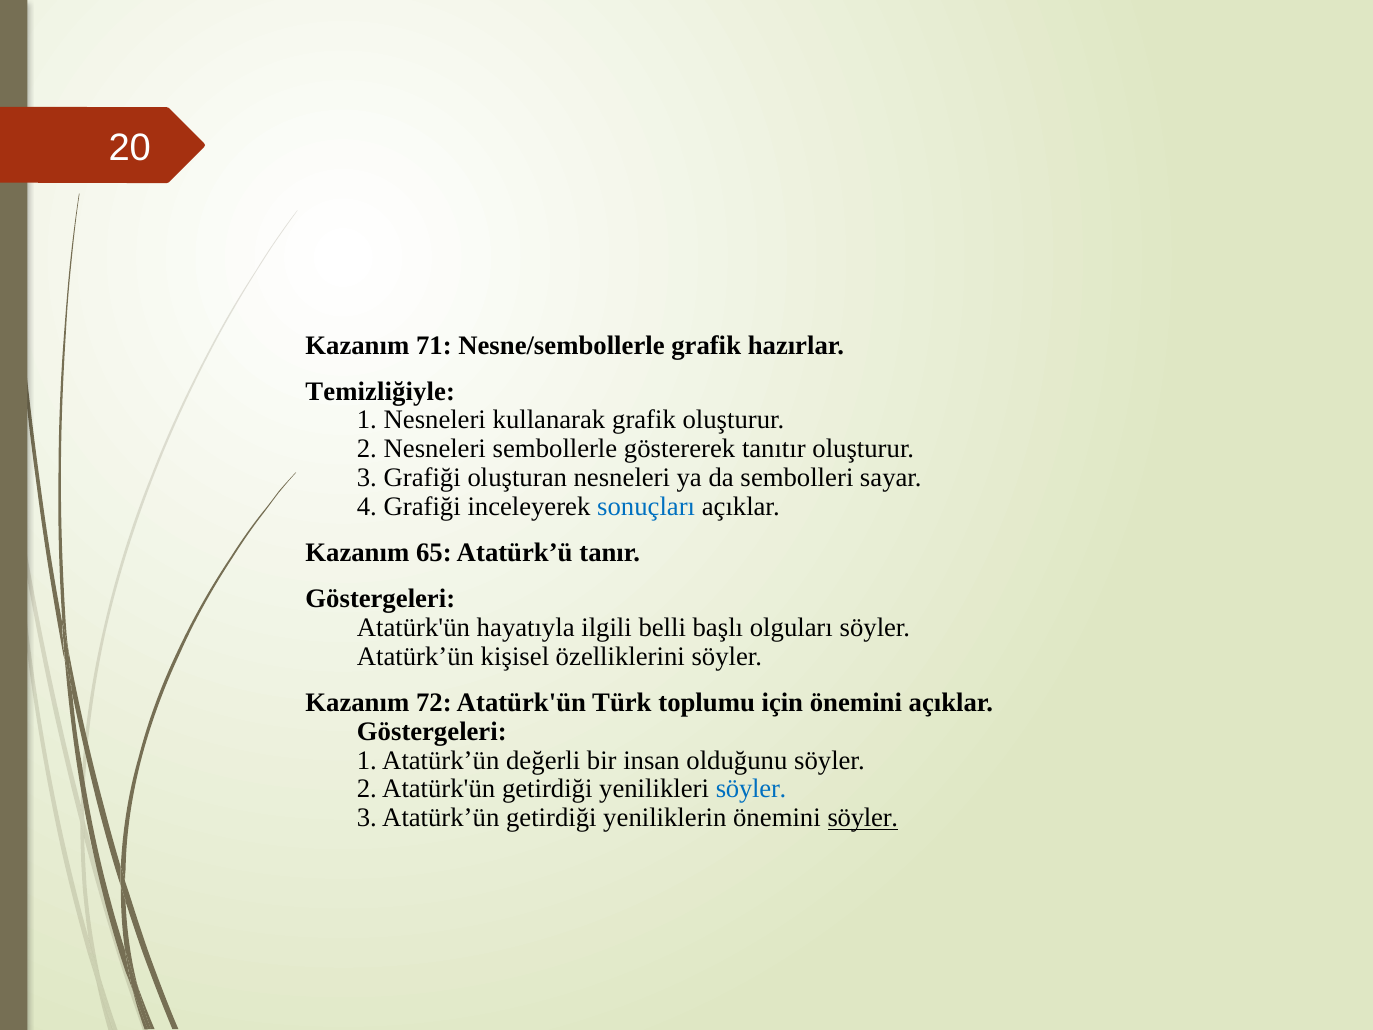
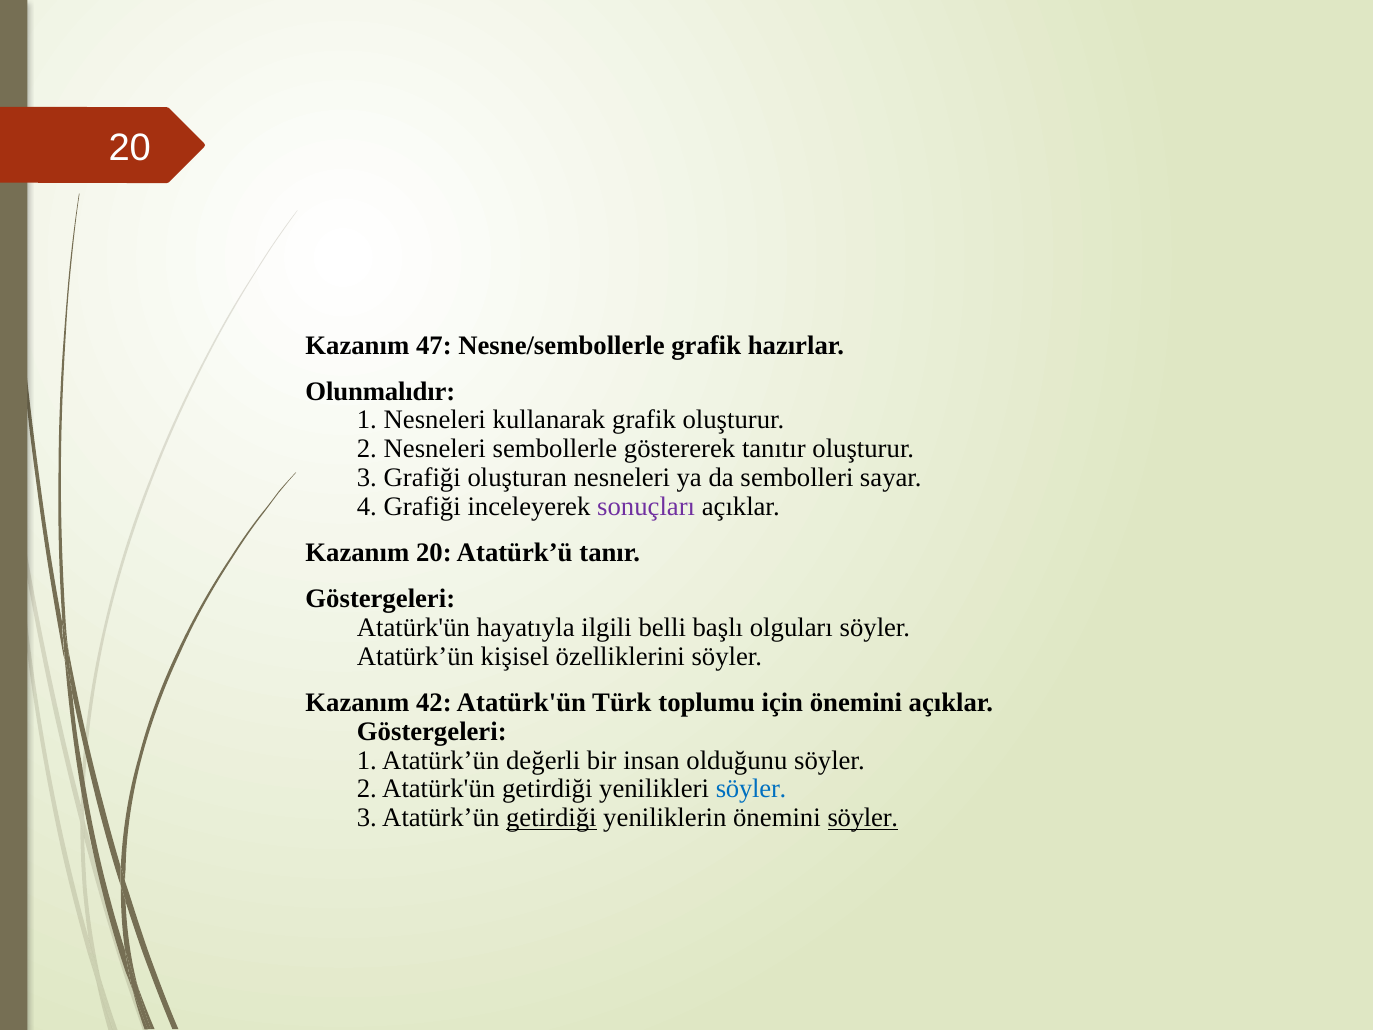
71: 71 -> 47 (434, 345)
Temizliğiyle: Temizliğiyle -> Olunmalıdır (380, 391)
sonuçları colour: blue -> purple (646, 507)
Kazanım 65: 65 -> 20 (434, 553)
72: 72 -> 42 (434, 702)
getirdiği underline: none -> present (551, 818)
